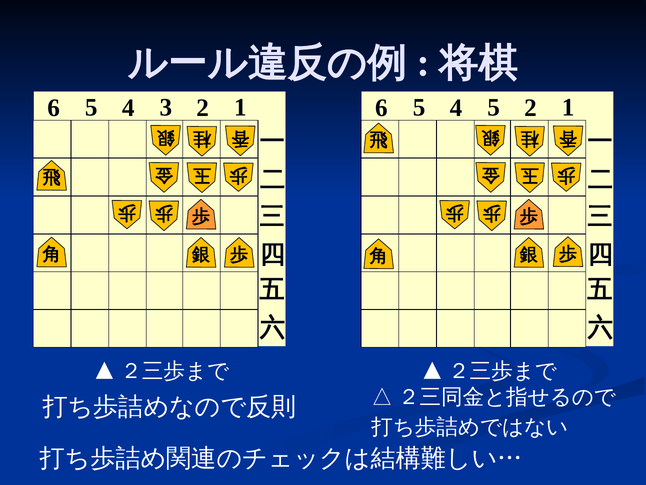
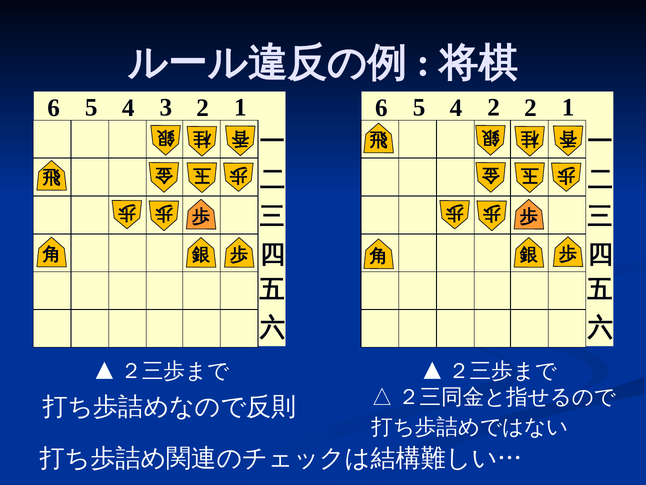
4 5: 5 -> 2 (494, 107)
